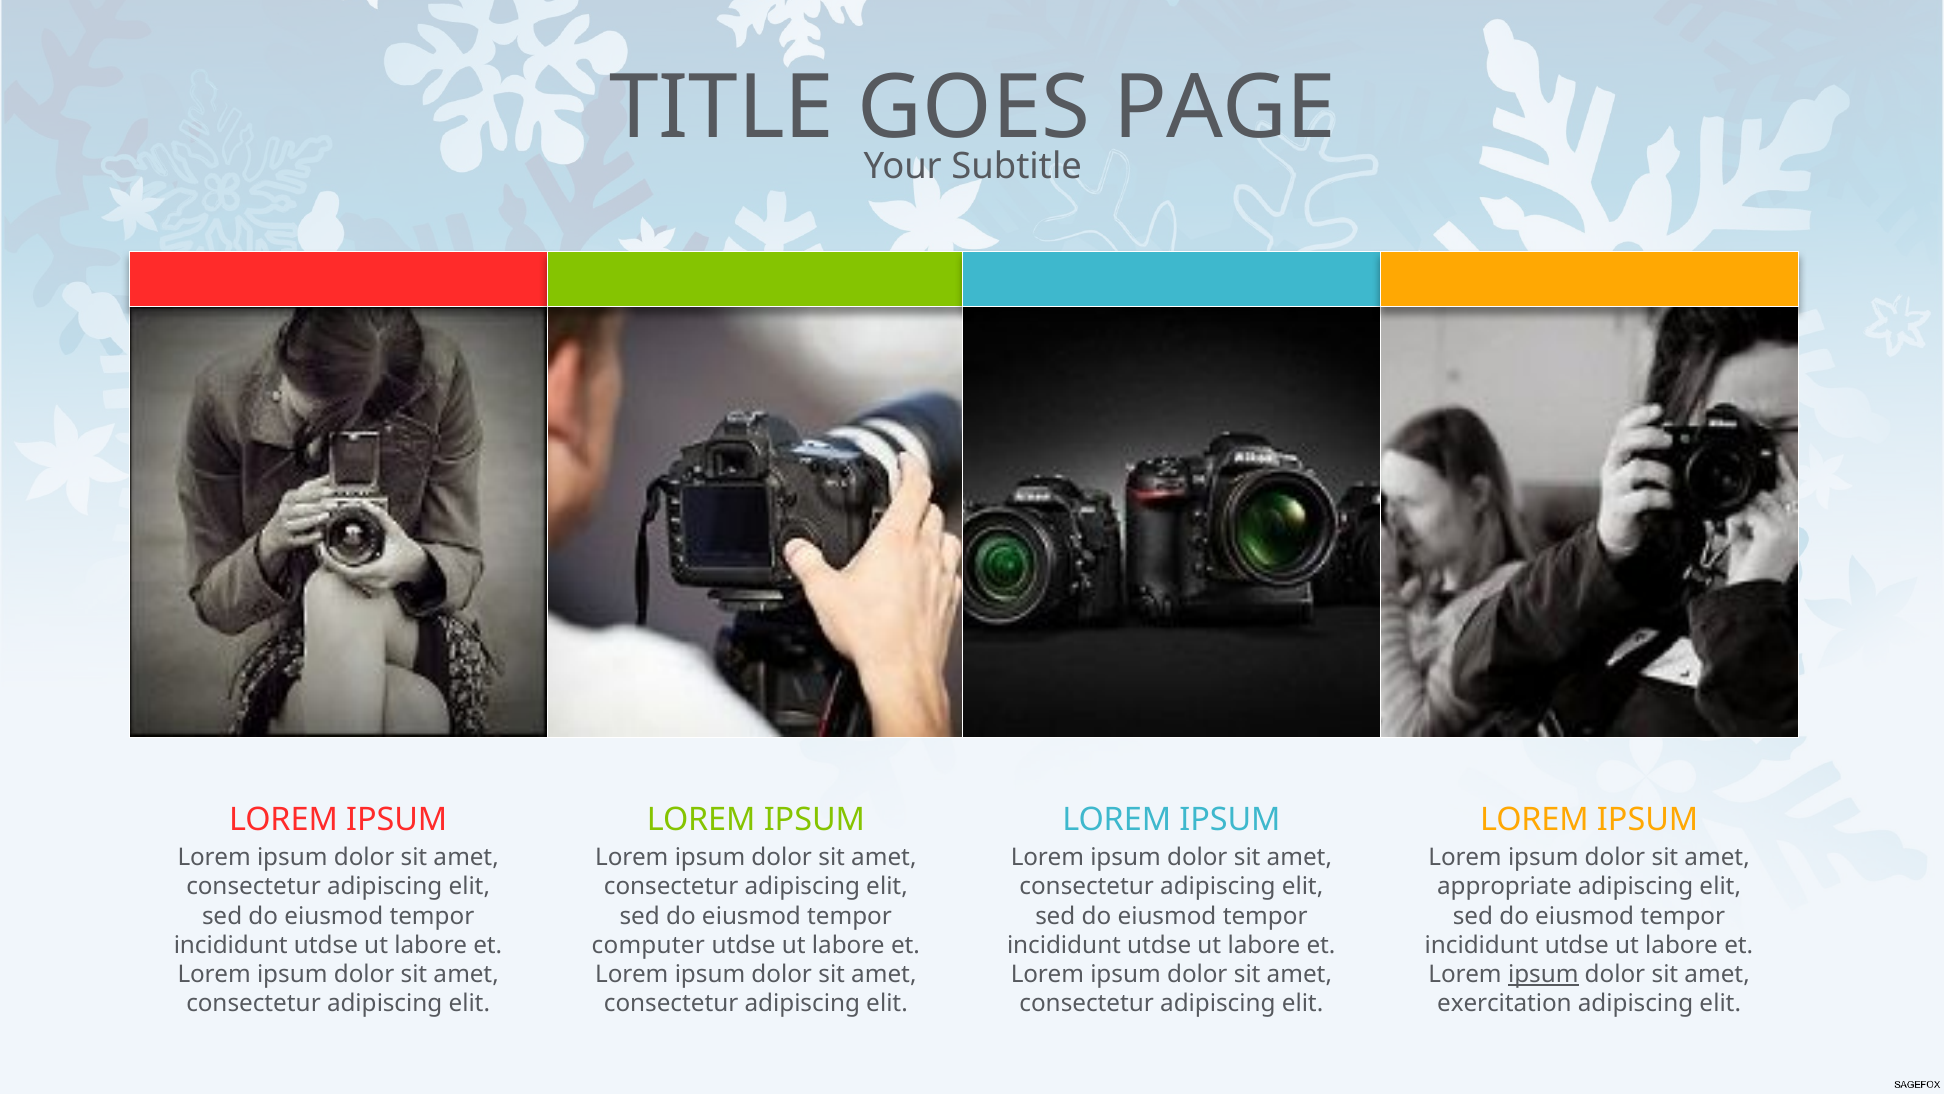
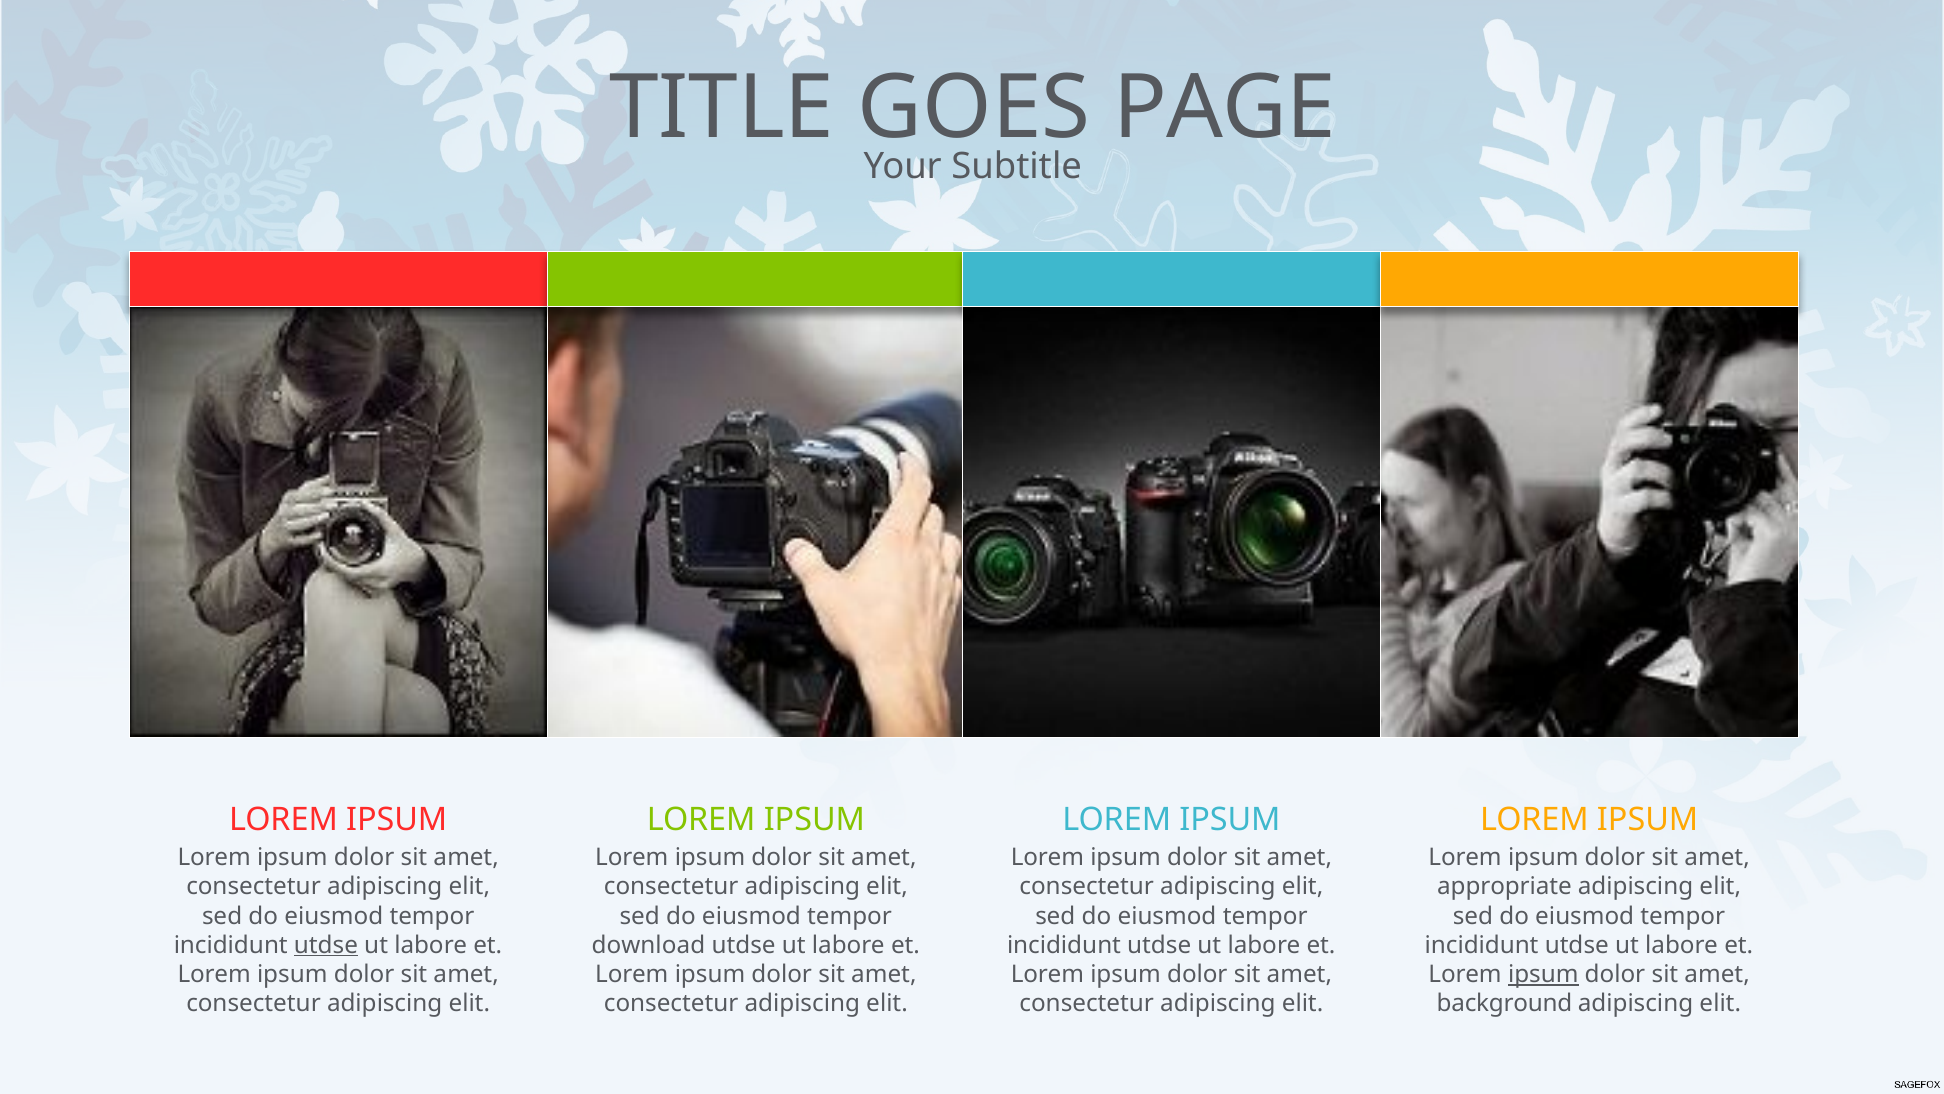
utdse underline: none -> present (326, 945)
computer: computer -> download (648, 945)
exercitation: exercitation -> background (1505, 1003)
